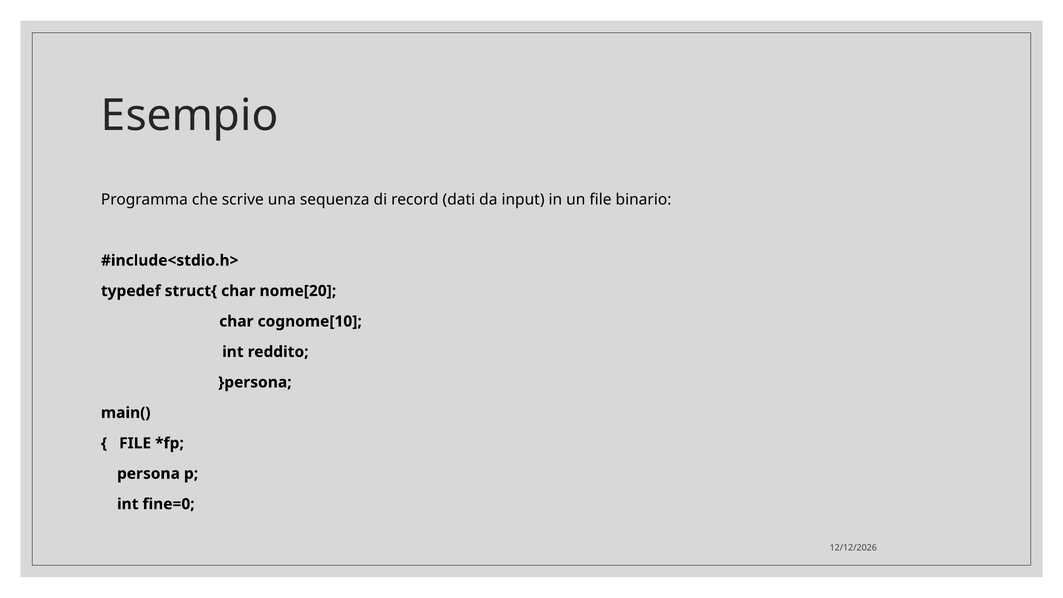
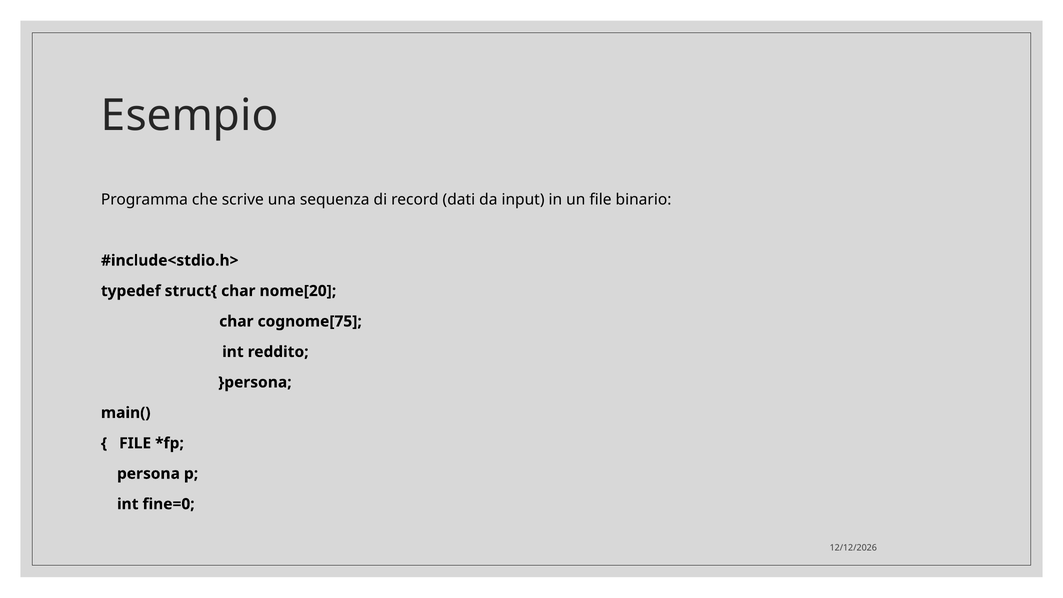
cognome[10: cognome[10 -> cognome[75 (310, 321)
